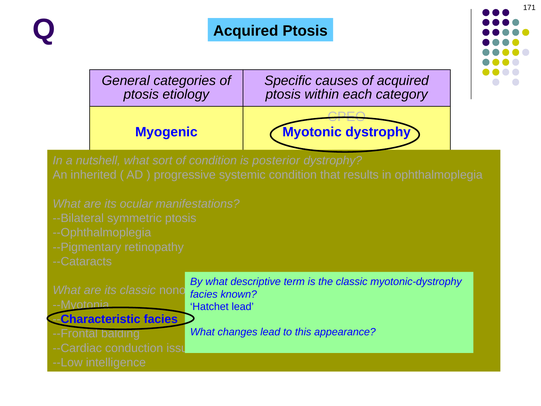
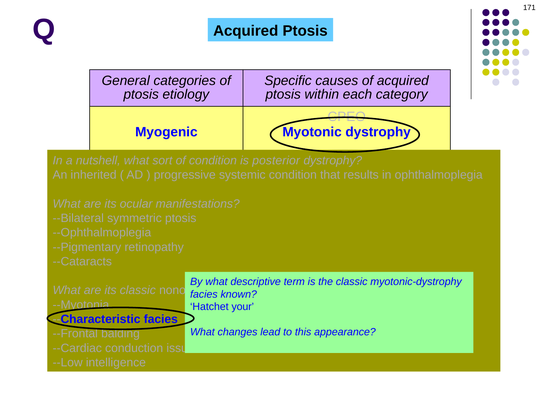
Hatchet lead: lead -> your (243, 307)
